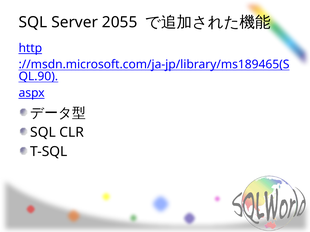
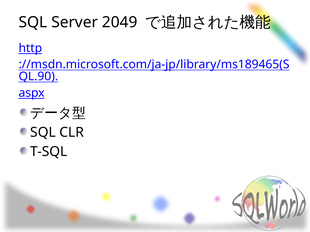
2055: 2055 -> 2049 (120, 22)
